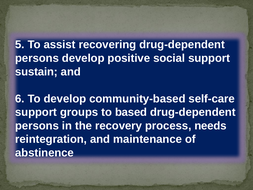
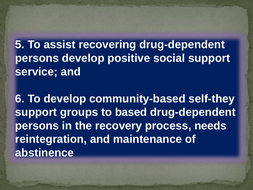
sustain: sustain -> service (36, 72)
self-care: self-care -> self-they (212, 99)
